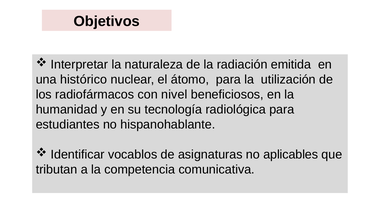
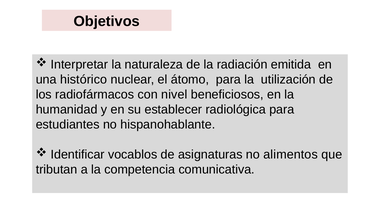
tecnología: tecnología -> establecer (173, 109)
aplicables: aplicables -> alimentos (291, 154)
